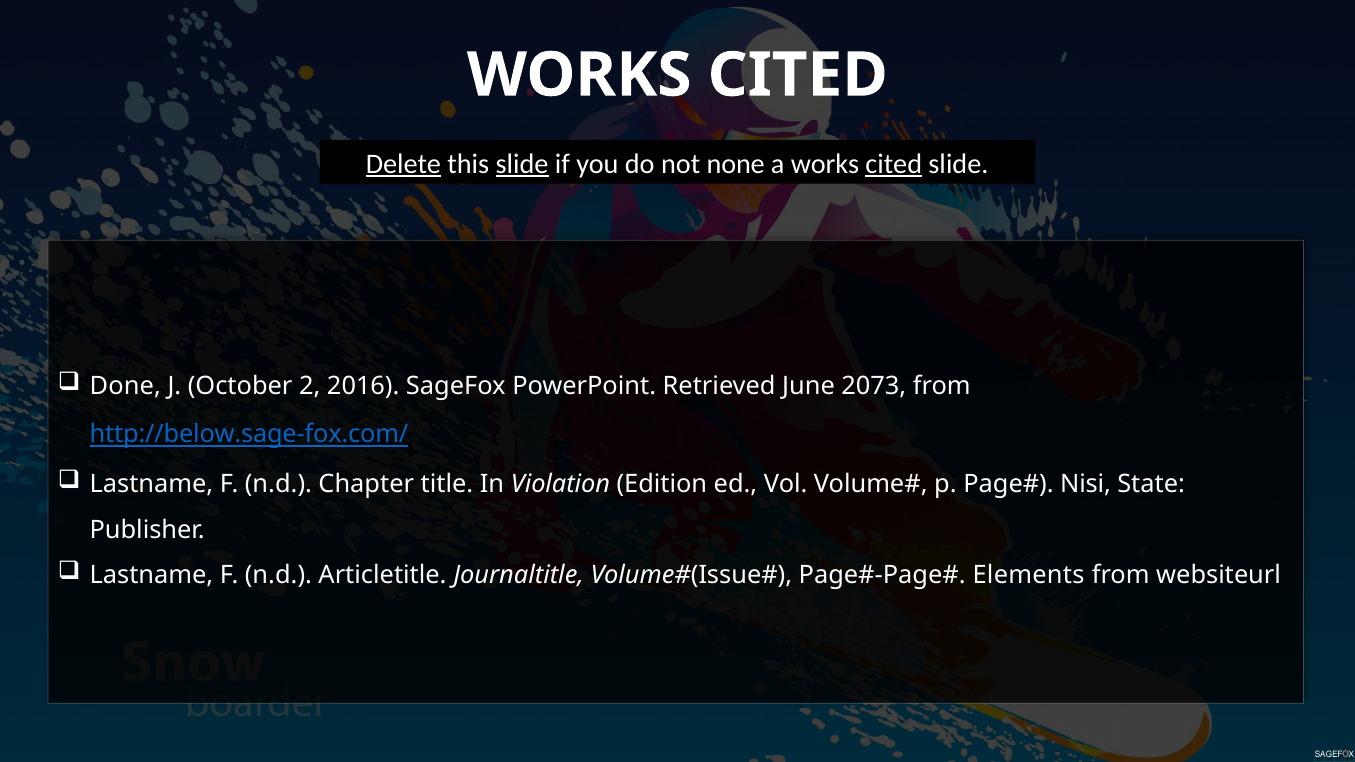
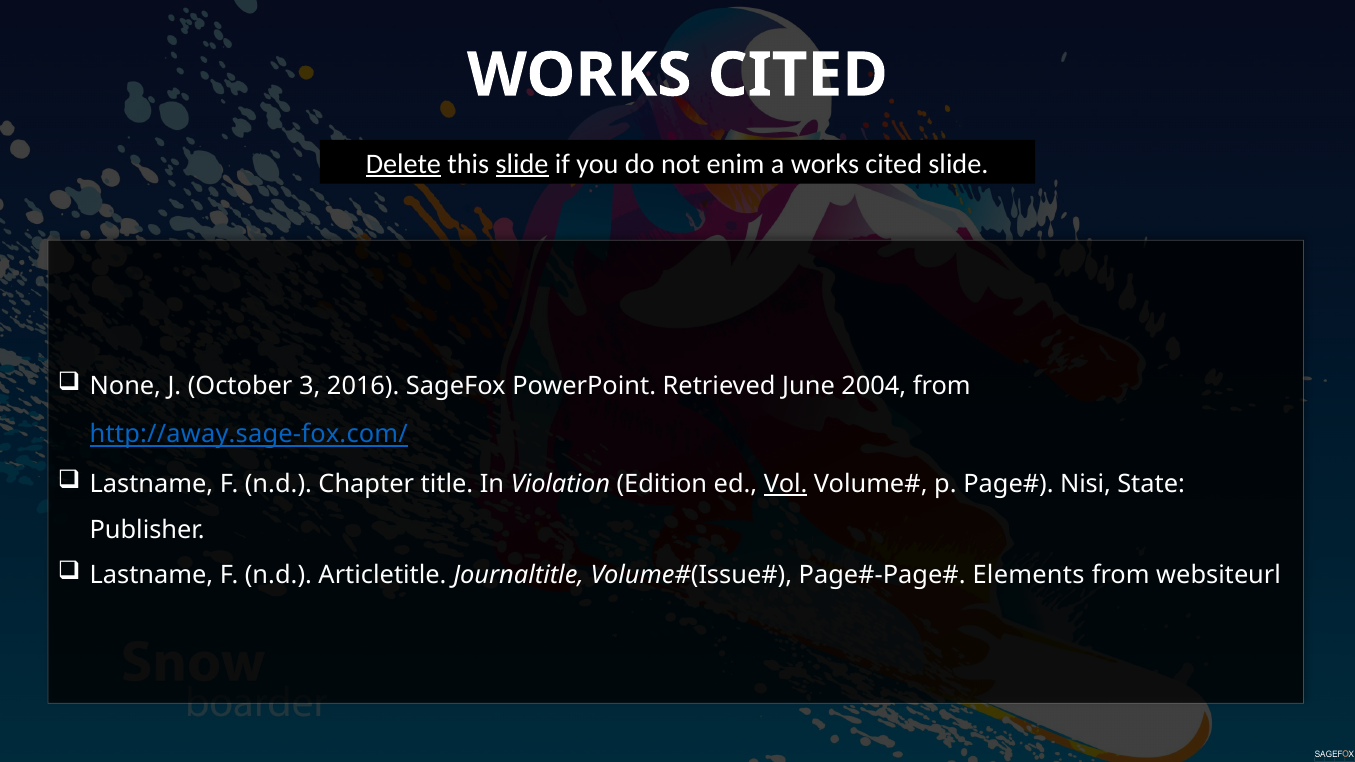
none: none -> enim (736, 164)
cited underline: present -> none (894, 164)
Done: Done -> None (125, 387)
2: 2 -> 3 (310, 387)
2073: 2073 -> 2004 (874, 387)
http://below.sage-fox.com/: http://below.sage-fox.com/ -> http://away.sage-fox.com/ (249, 434)
Vol underline: none -> present (786, 484)
